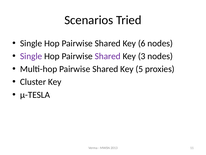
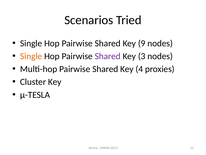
6: 6 -> 9 (142, 43)
Single colour: purple -> orange (31, 56)
5: 5 -> 4 (139, 69)
